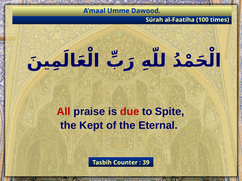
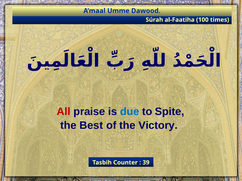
due colour: red -> blue (130, 112)
Kept: Kept -> Best (91, 126)
Eternal: Eternal -> Victory (158, 126)
